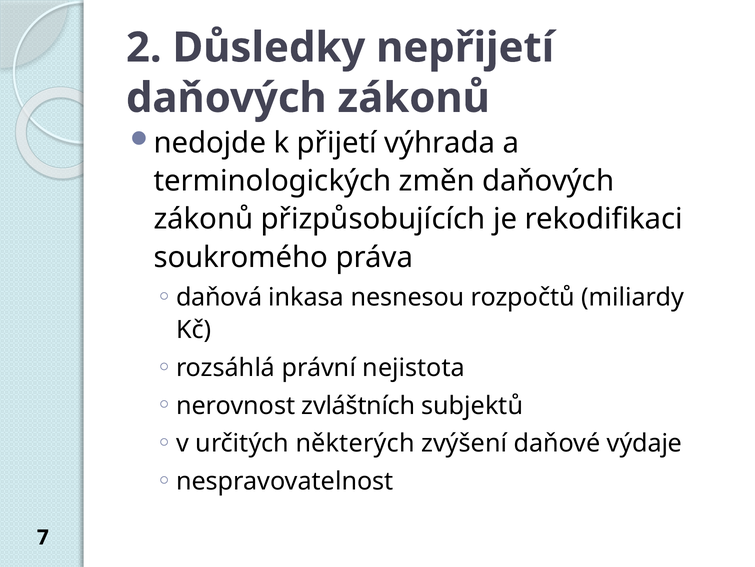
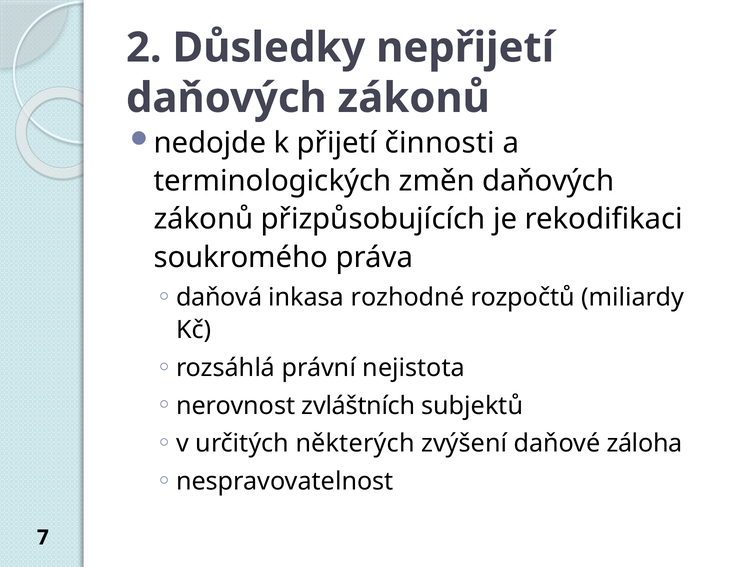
výhrada: výhrada -> činnosti (440, 143)
nesnesou: nesnesou -> rozhodné (407, 297)
výdaje: výdaje -> záloha (645, 443)
